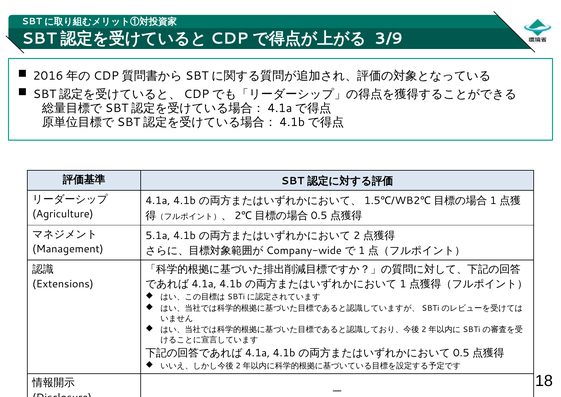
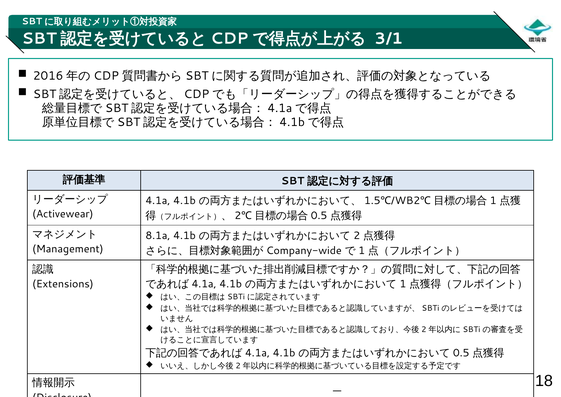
3/9: 3/9 -> 3/1 (389, 38)
Agriculture: Agriculture -> Activewear (63, 214)
5.1a: 5.1a -> 8.1a (158, 235)
